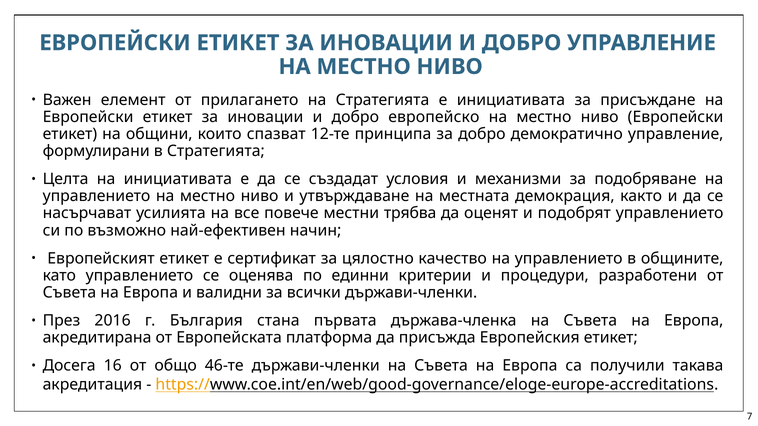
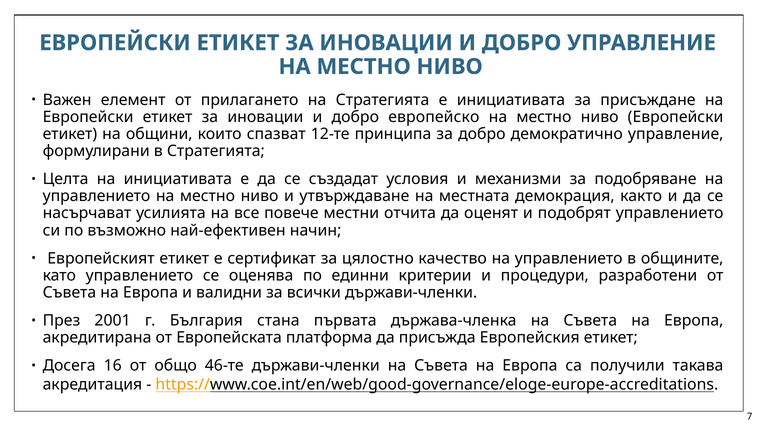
трябва: трябва -> отчита (410, 213)
2016: 2016 -> 2001 (113, 321)
